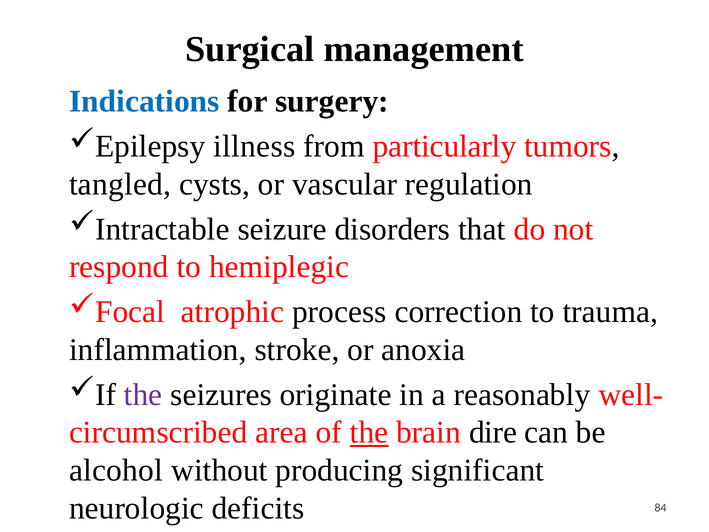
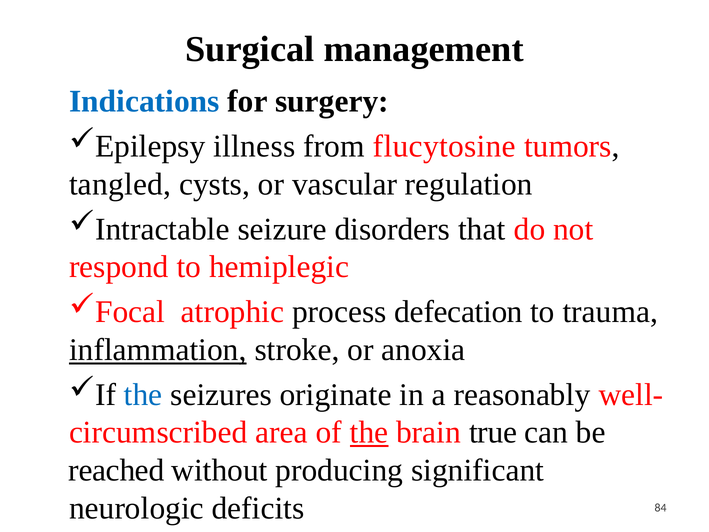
particularly: particularly -> flucytosine (444, 146)
correction: correction -> defecation (459, 312)
inflammation underline: none -> present (158, 350)
the colour: purple -> blue (143, 395)
dire: dire -> true (493, 432)
alcohol: alcohol -> reached (116, 470)
